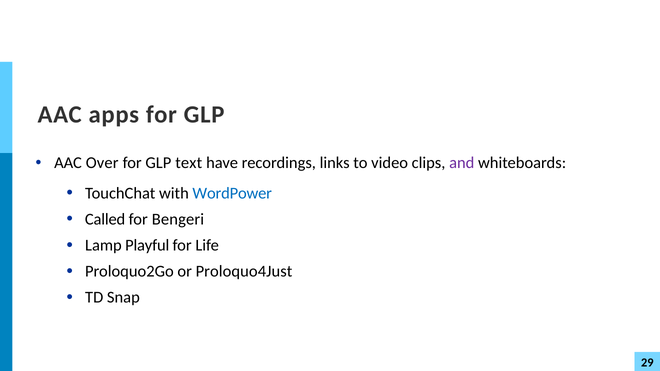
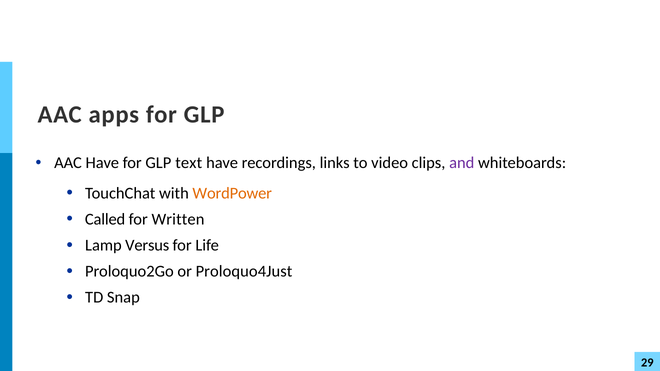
AAC Over: Over -> Have (102, 163)
WordPower colour: blue -> orange (232, 193)
Bengeri: Bengeri -> Written (178, 219)
Playful: Playful -> Versus (147, 245)
